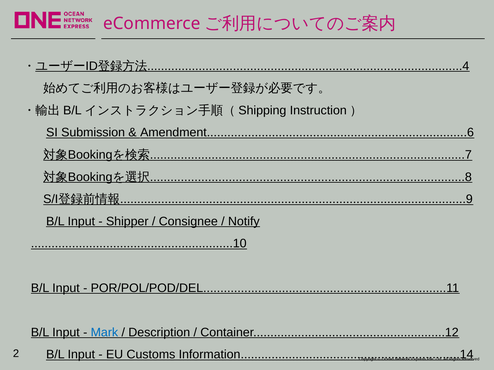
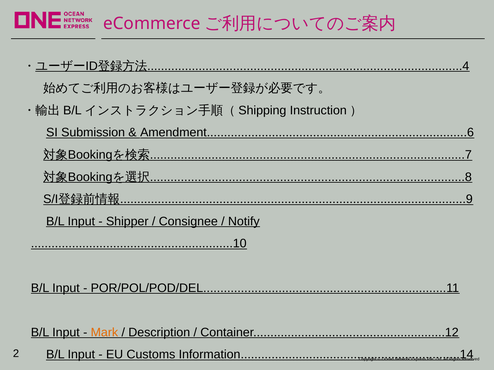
Mark colour: blue -> orange (104, 333)
